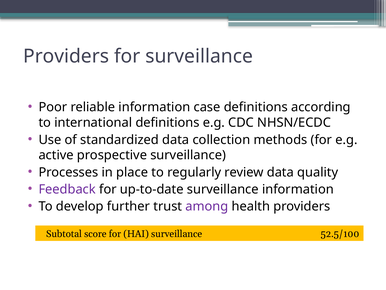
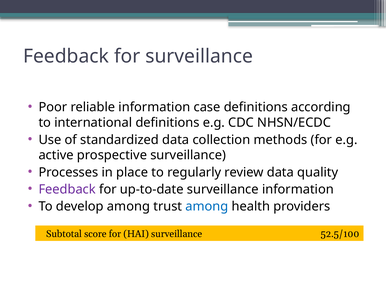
Providers: Providers -> Feedback (66, 56)
develop further: further -> among (129, 206)
among colour: purple -> blue (207, 206)
